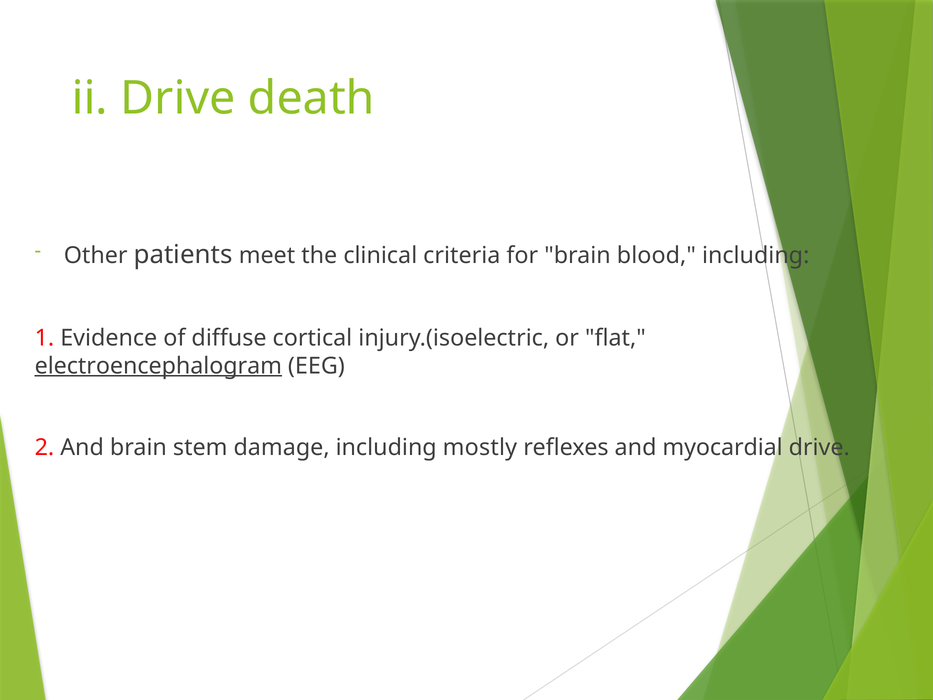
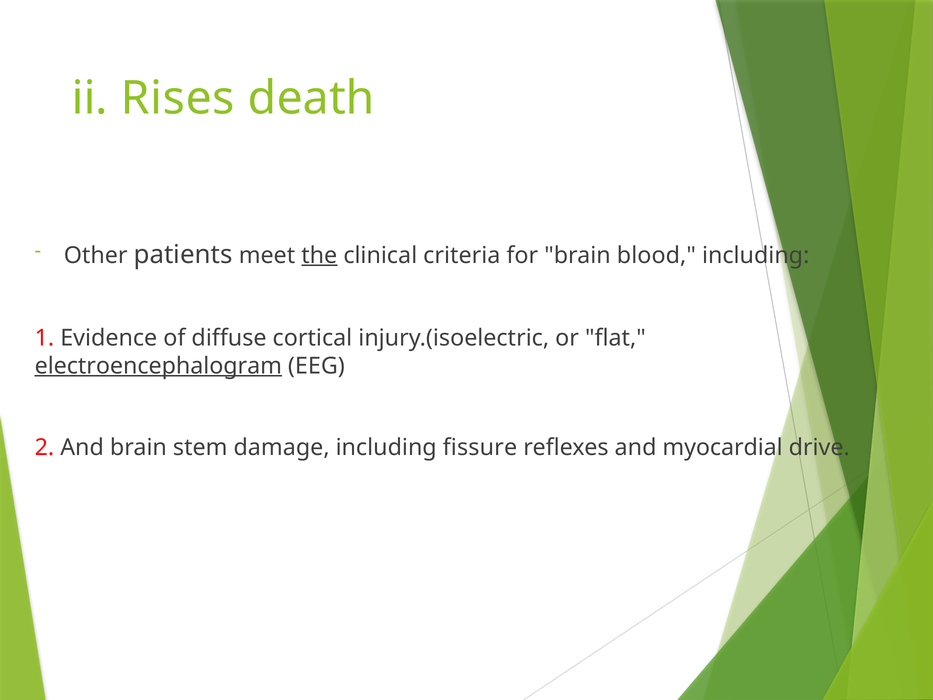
ii Drive: Drive -> Rises (178, 98)
the underline: none -> present (319, 255)
mostly: mostly -> fissure (480, 448)
